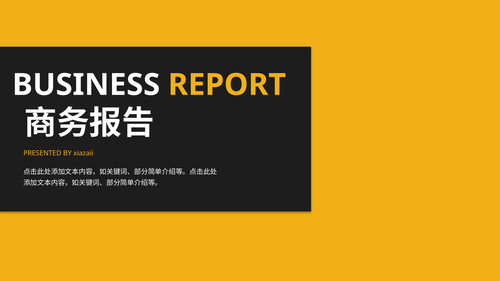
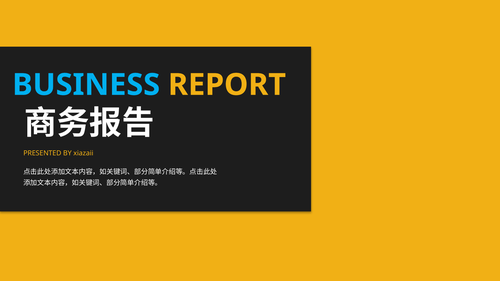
BUSINESS colour: white -> light blue (86, 85)
